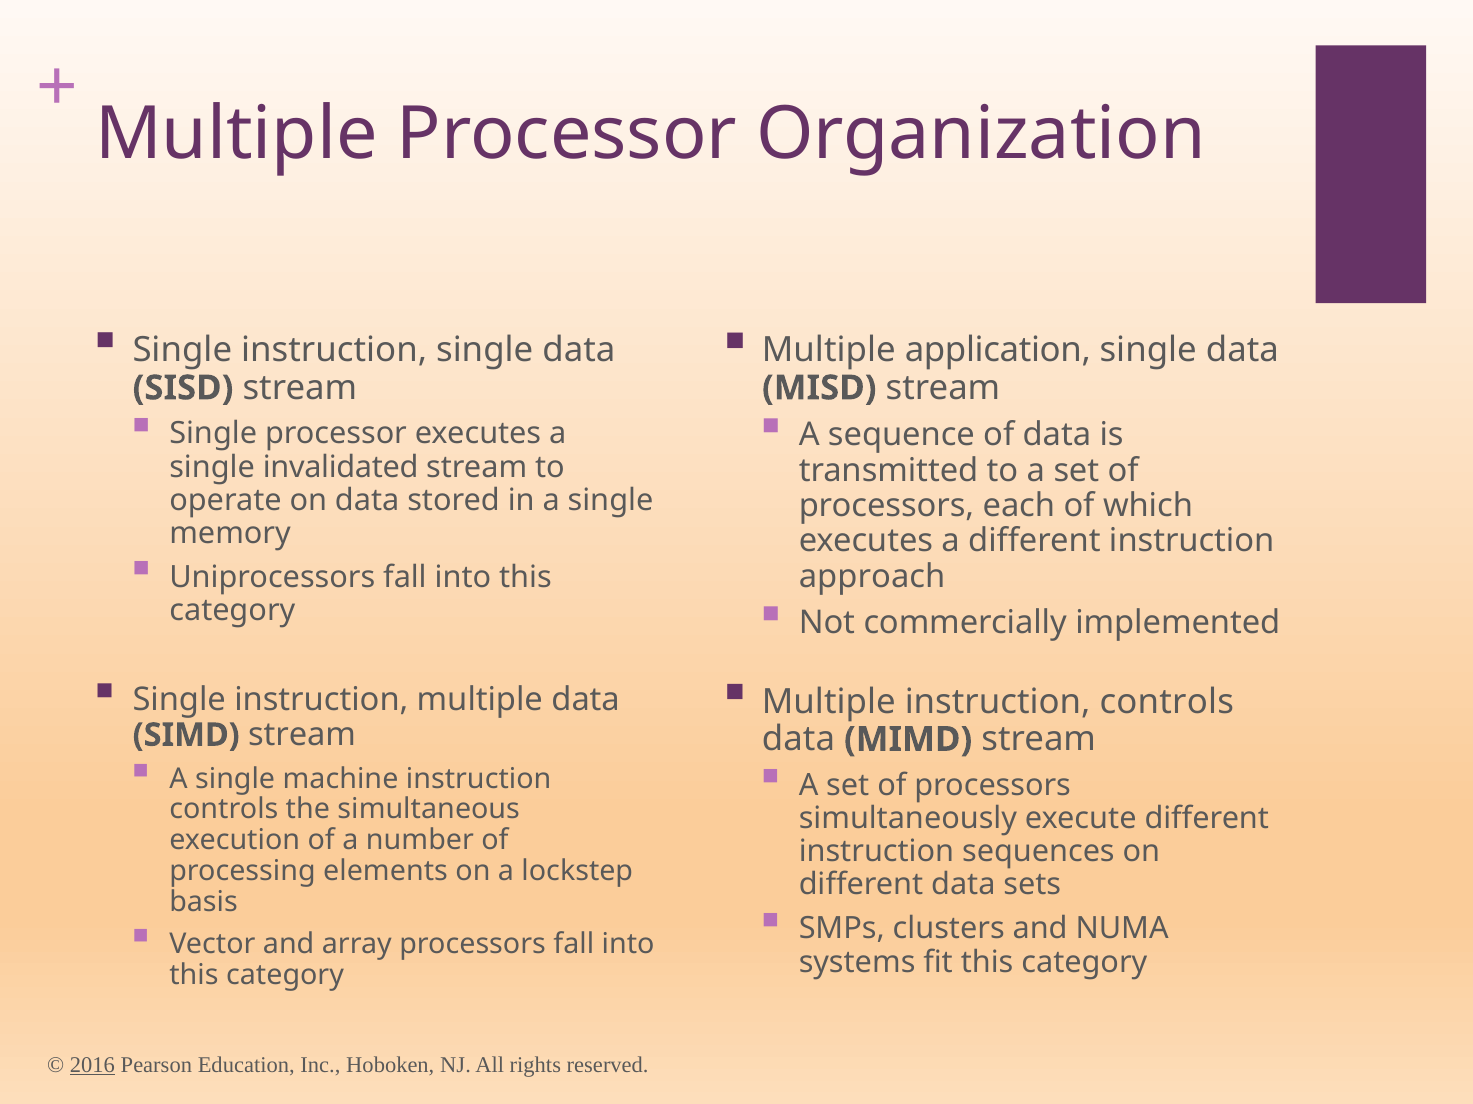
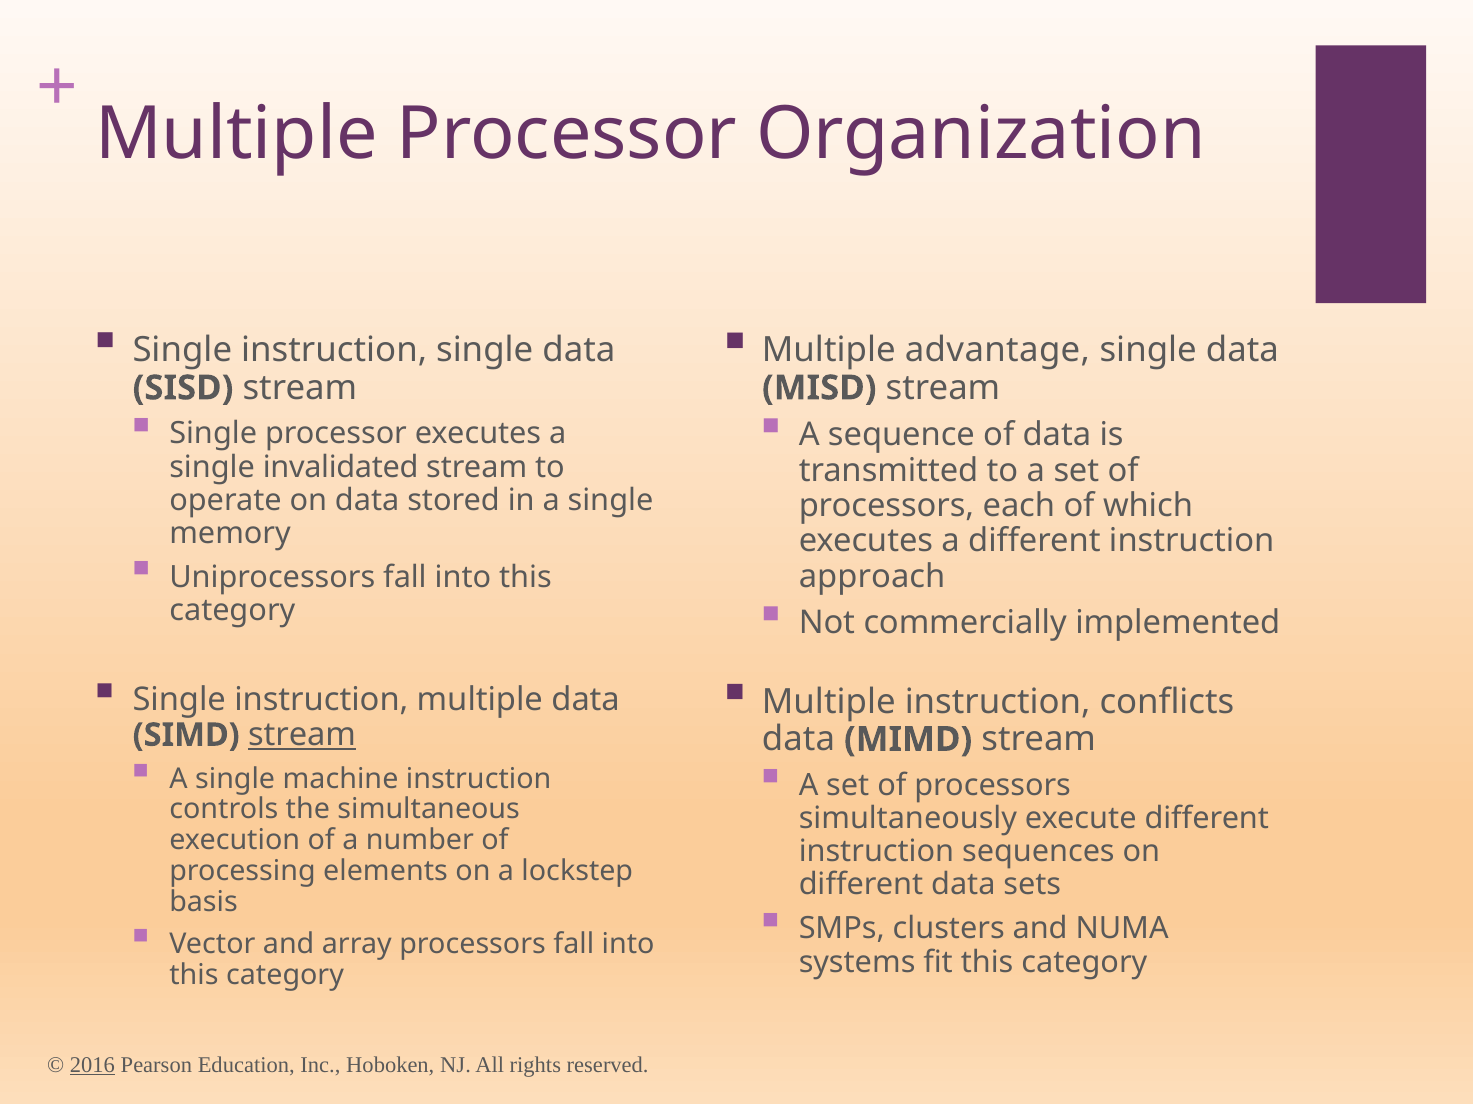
application: application -> advantage (997, 351)
Multiple instruction controls: controls -> conflicts (1167, 702)
stream underline: none -> present (302, 736)
